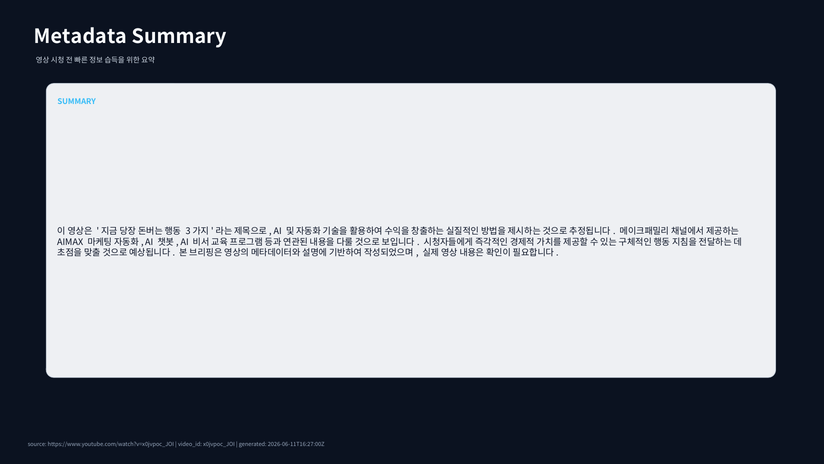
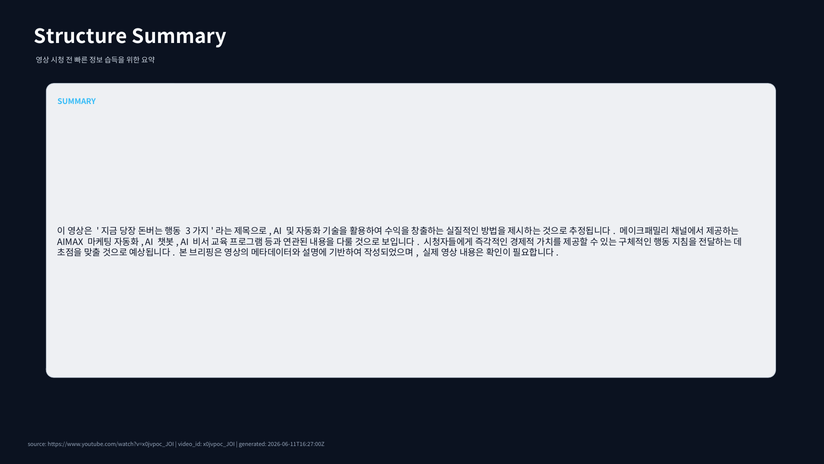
Metadata: Metadata -> Structure (81, 37)
